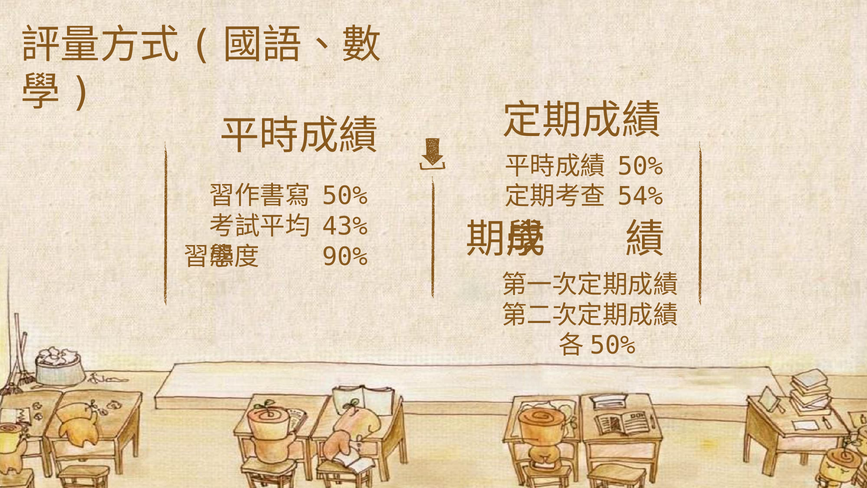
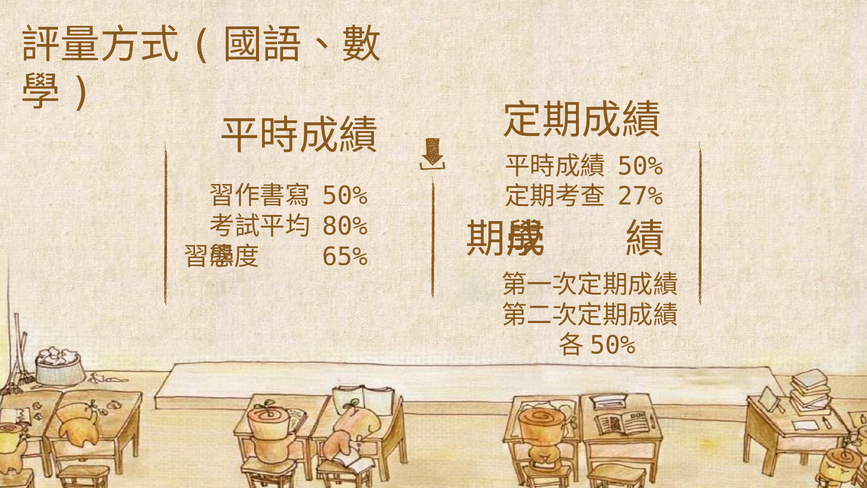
54%: 54% -> 27% (640, 197)
43%: 43% -> 80% (345, 226)
90%: 90% -> 65% (345, 257)
